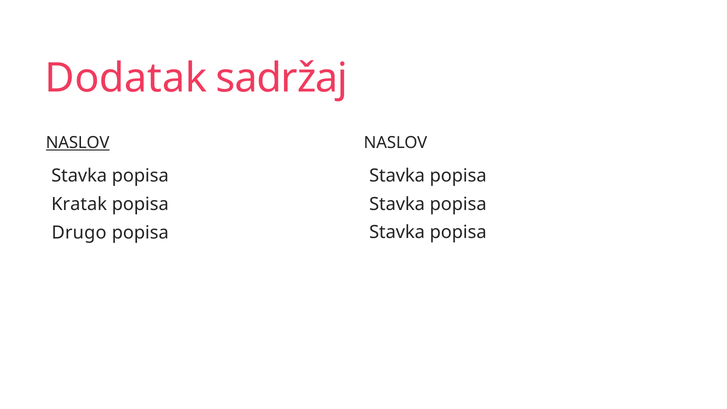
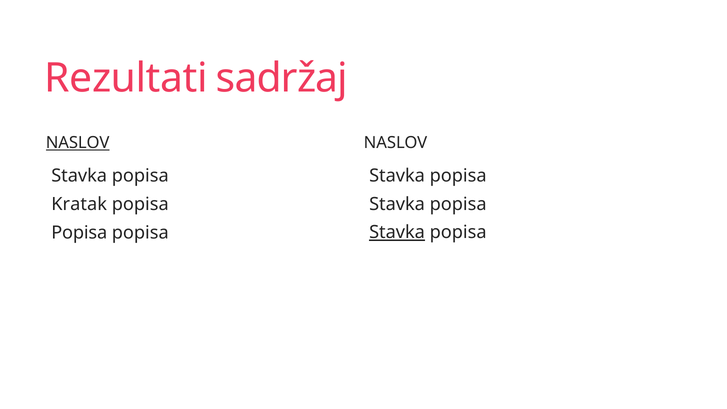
Dodatak: Dodatak -> Rezultati (126, 78)
Stavka underline: none -> present (397, 232)
Drugo: Drugo -> Popisa (79, 233)
